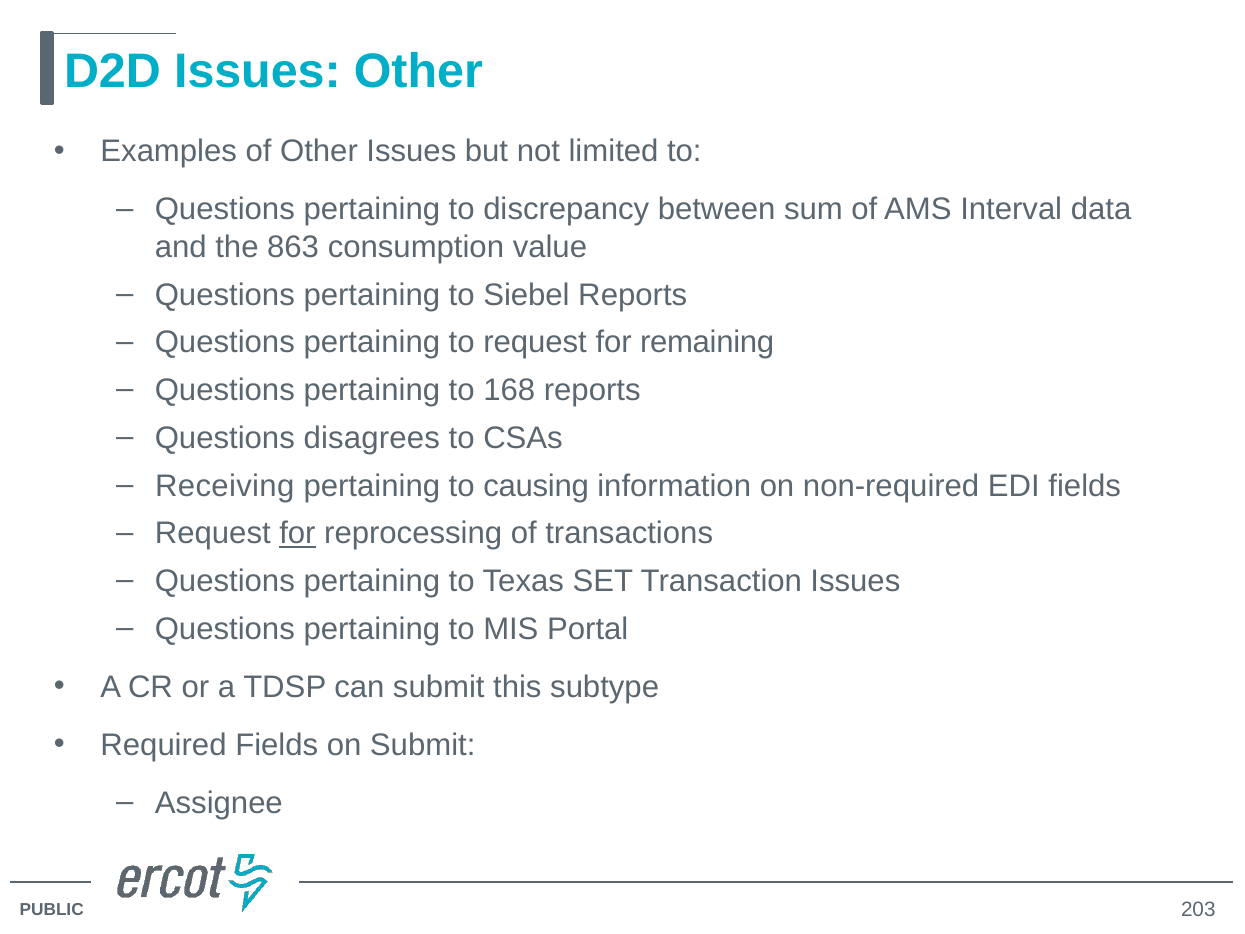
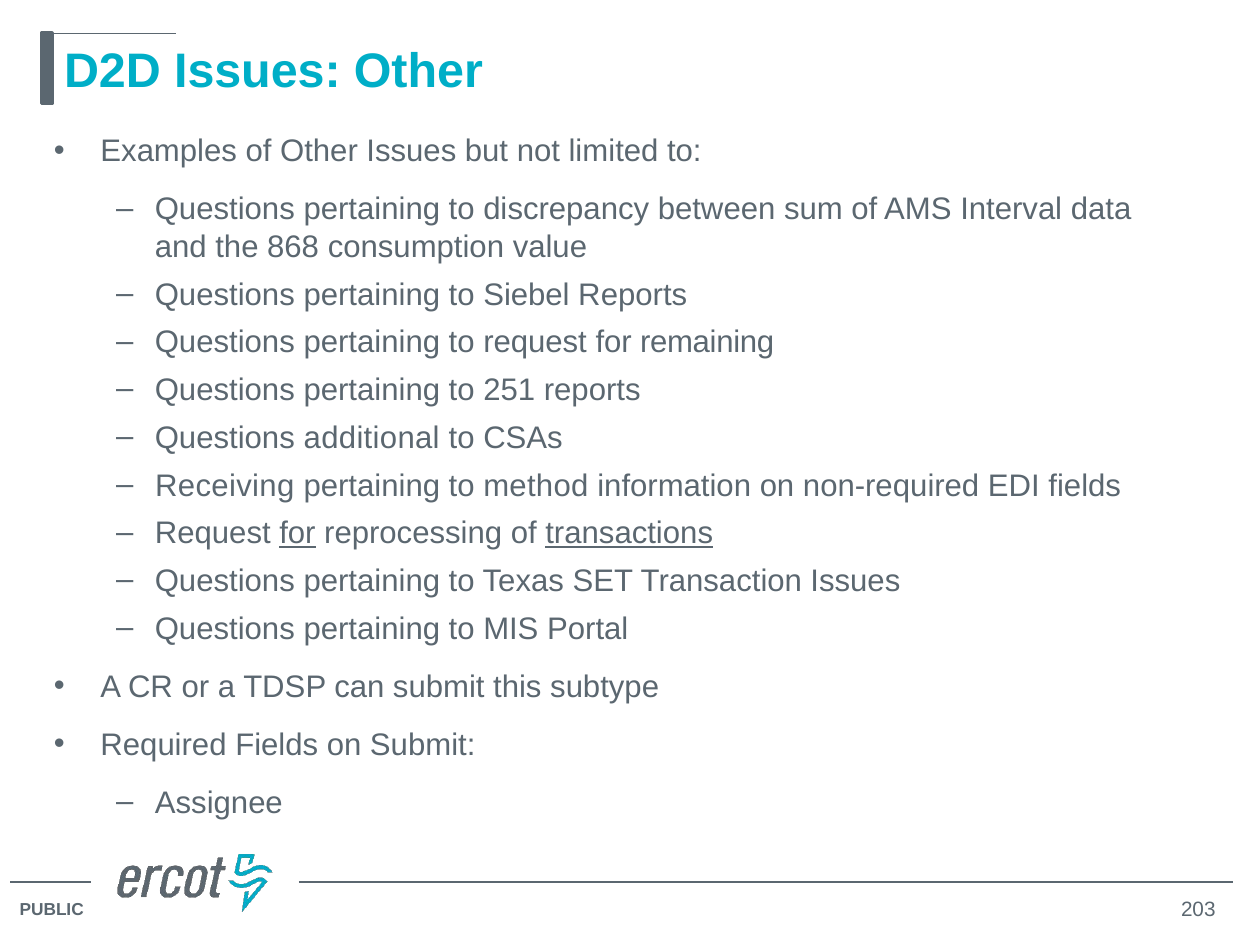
863: 863 -> 868 (293, 247)
168: 168 -> 251 (509, 390)
disagrees: disagrees -> additional (372, 438)
causing: causing -> method (536, 486)
transactions underline: none -> present (629, 533)
